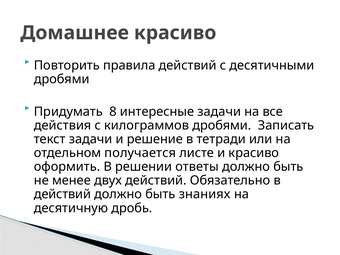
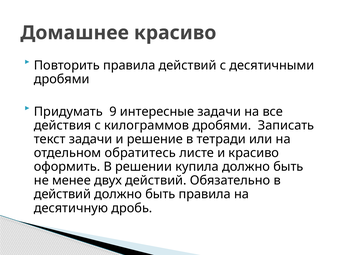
8: 8 -> 9 (113, 112)
получается: получается -> обратитесь (140, 153)
ответы: ответы -> купила (197, 167)
быть знаниях: знаниях -> правила (205, 194)
